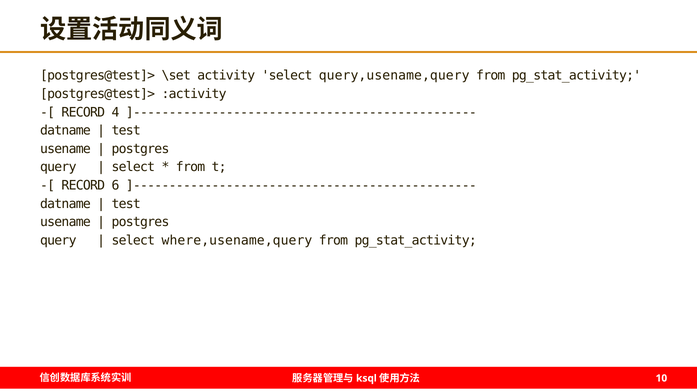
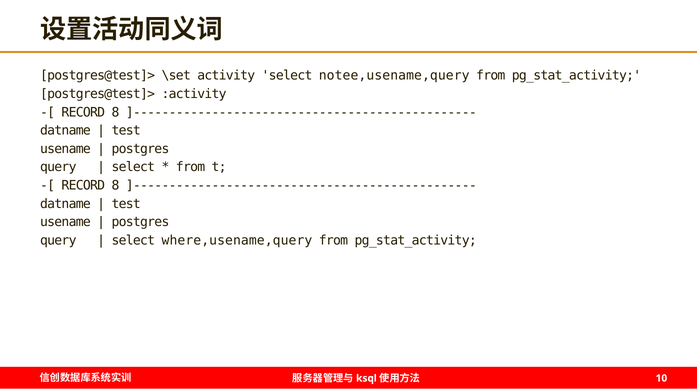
query,usename,query: query,usename,query -> notee,usename,query (394, 76)
4: 4 -> 8 (115, 112)
6: 6 -> 8 (115, 185)
